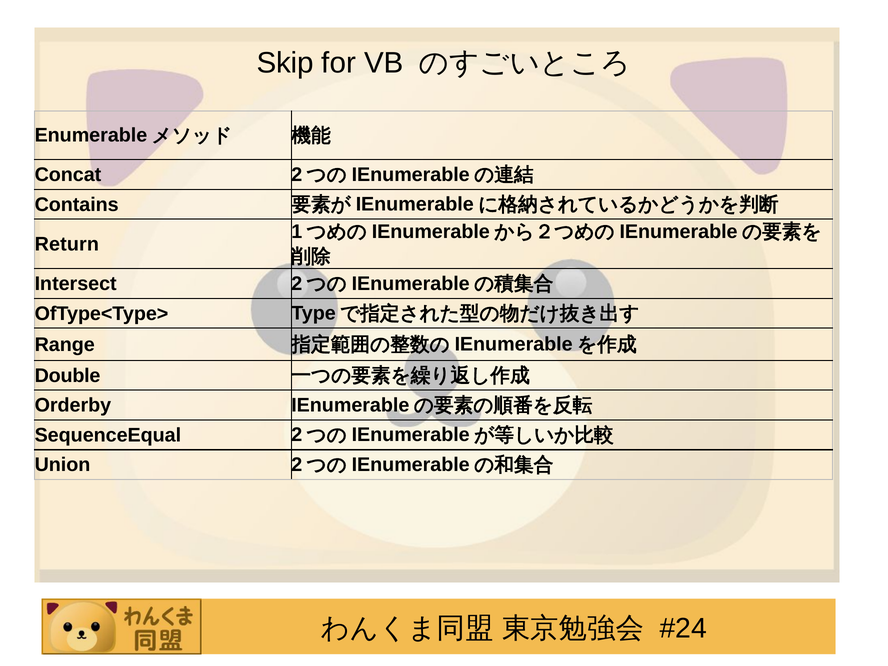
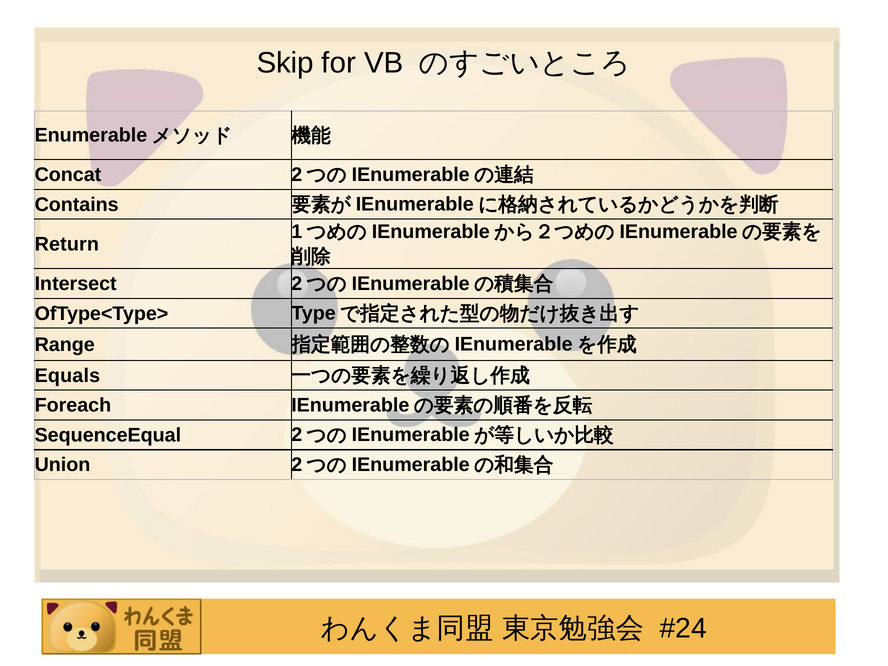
Double: Double -> Equals (67, 376)
Orderby: Orderby -> Foreach (73, 405)
